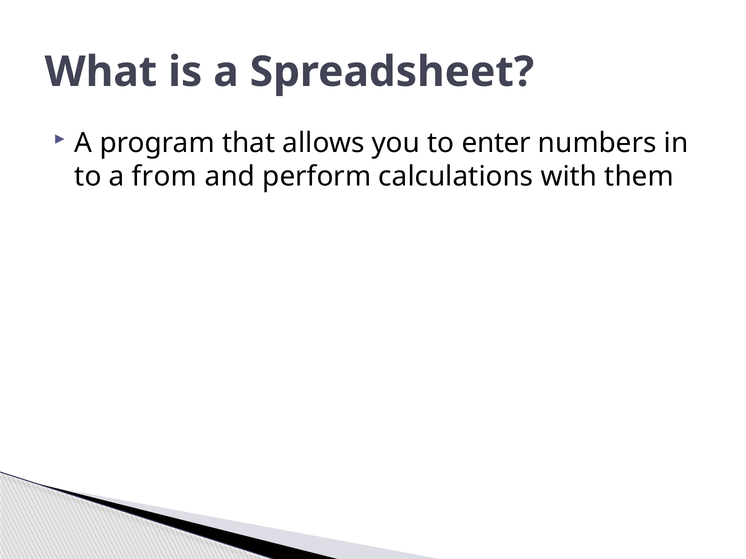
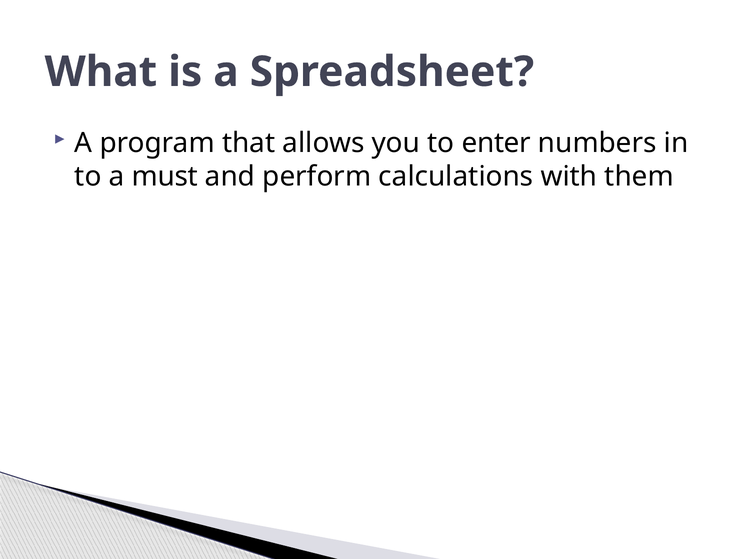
from: from -> must (165, 177)
